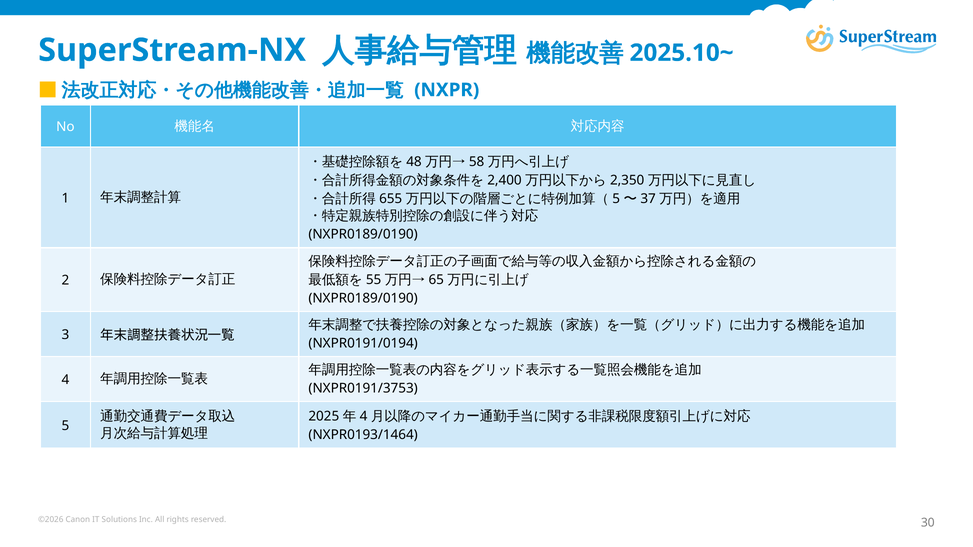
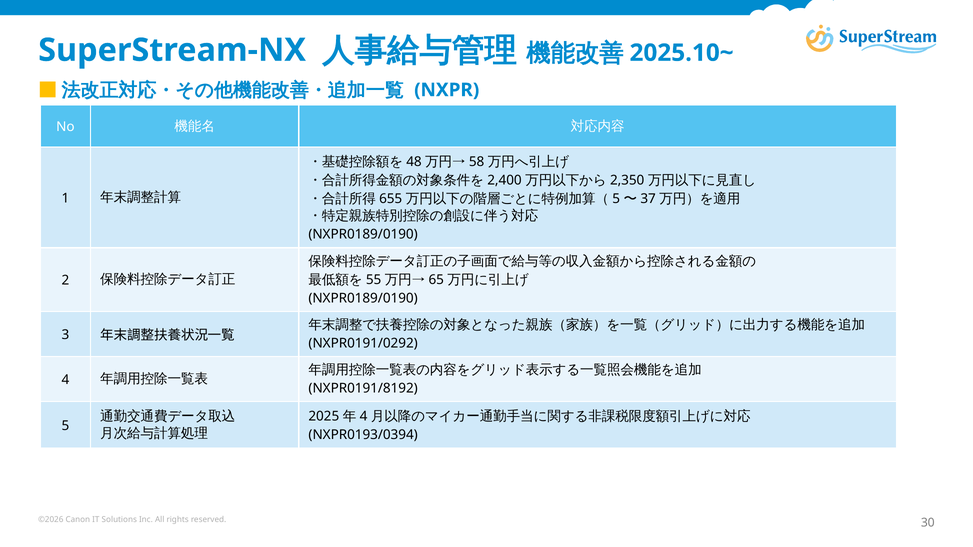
NXPR0191/0194: NXPR0191/0194 -> NXPR0191/0292 (363, 343)
NXPR0191/3753: NXPR0191/3753 -> NXPR0191/8192 (363, 389)
NXPR0193/1464: NXPR0193/1464 -> NXPR0193/0394 (363, 435)
